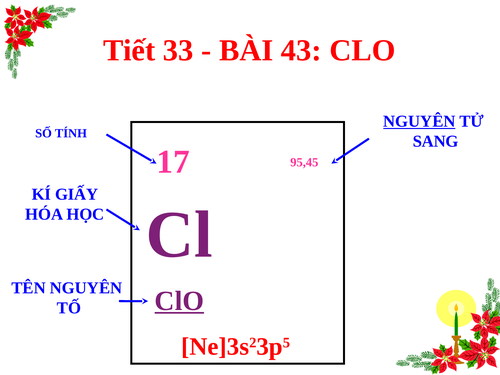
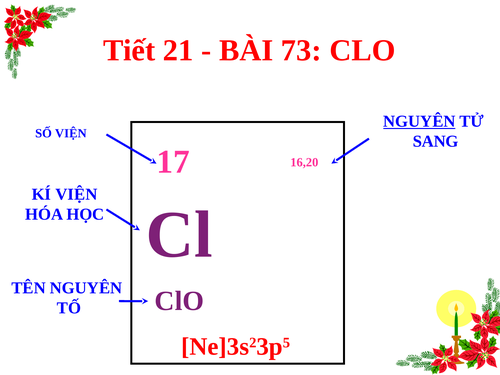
33: 33 -> 21 (178, 51)
43: 43 -> 73 (301, 51)
SỐ TÍNH: TÍNH -> VIỆN (71, 133)
95,45: 95,45 -> 16,20 (304, 162)
KÍ GIẤY: GIẤY -> VIỆN (76, 194)
ClO underline: present -> none (179, 301)
